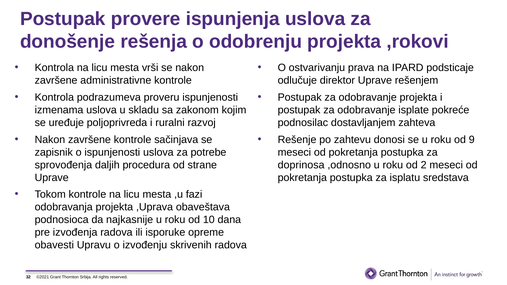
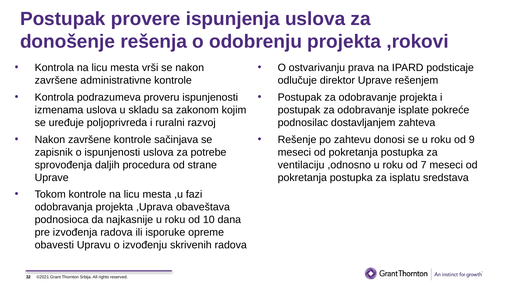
doprinosa: doprinosa -> ventilaciju (301, 165)
2: 2 -> 7 (424, 165)
